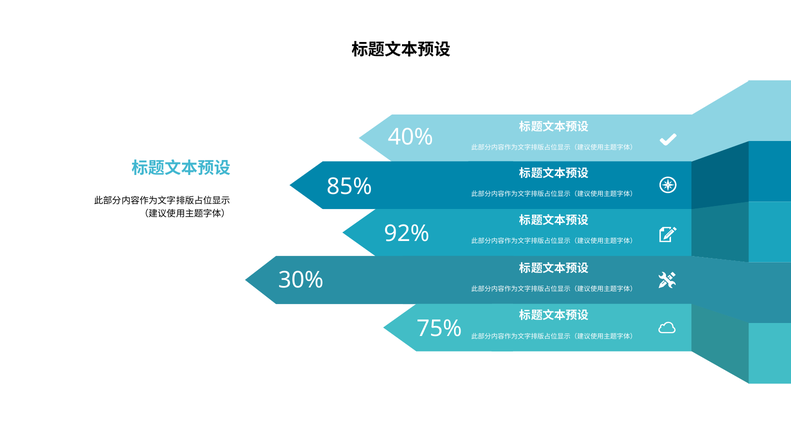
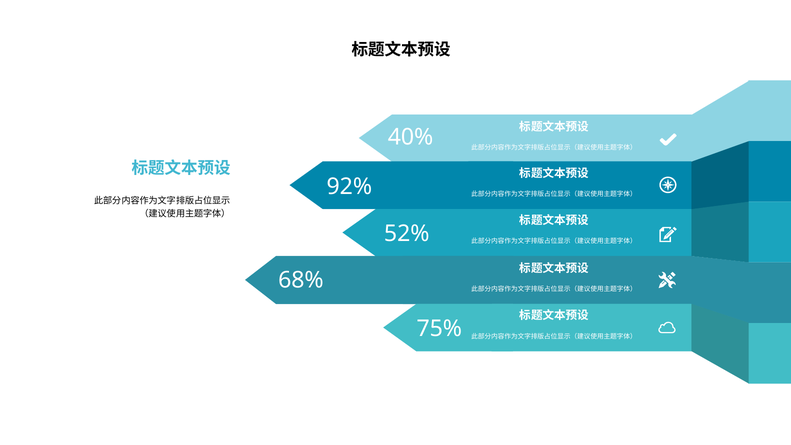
85%: 85% -> 92% (349, 187)
92%: 92% -> 52% (407, 233)
30%: 30% -> 68% (301, 280)
